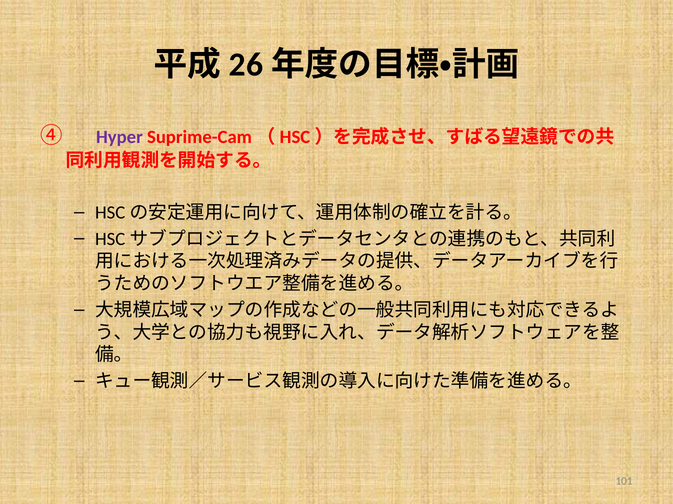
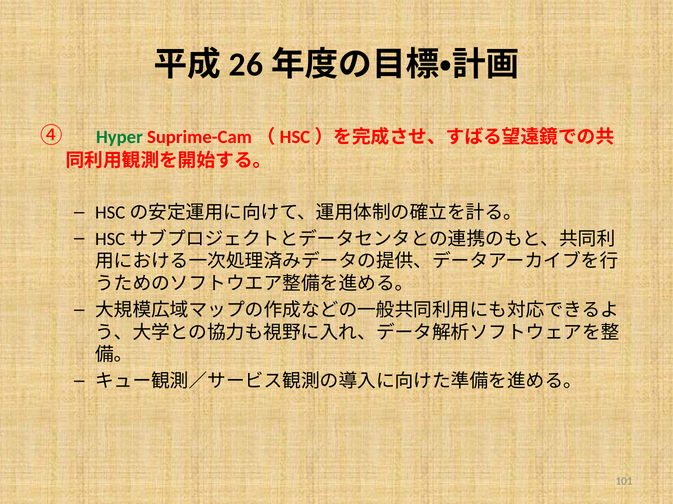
Hyper colour: purple -> green (119, 137)
